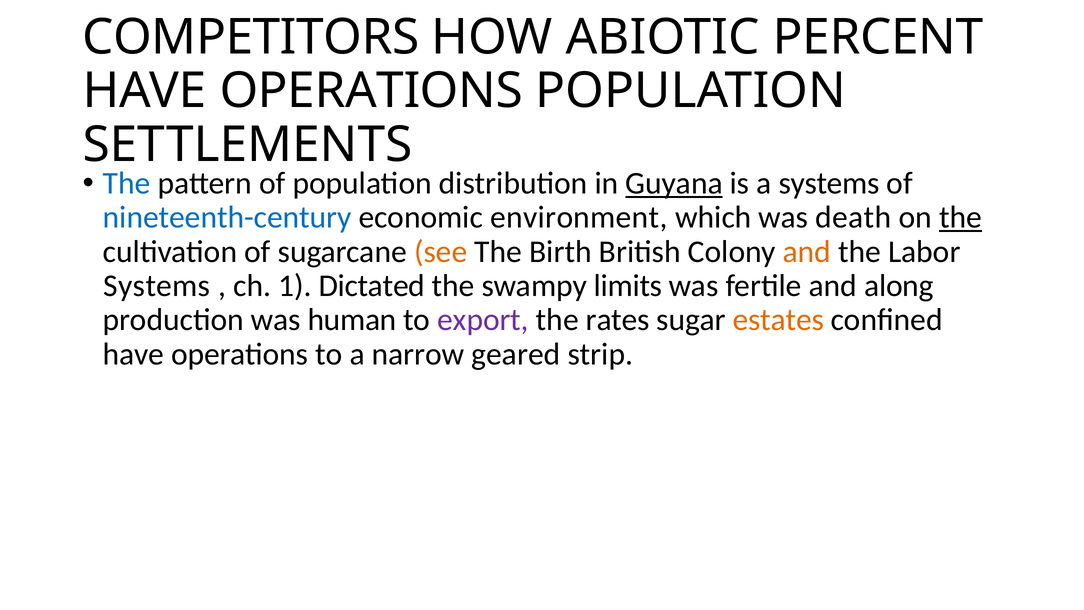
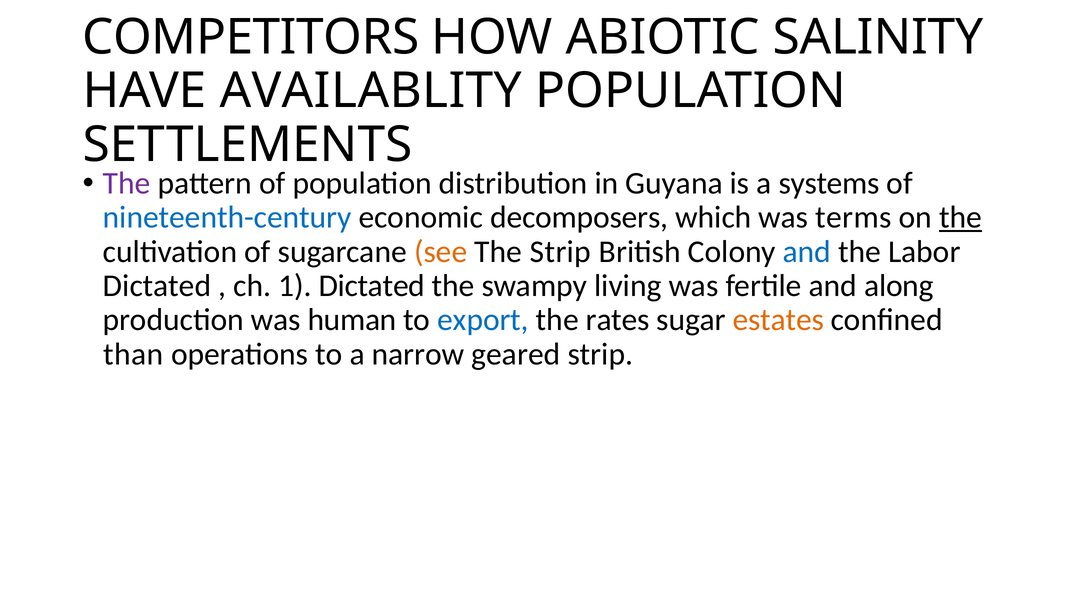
PERCENT: PERCENT -> SALINITY (878, 37)
OPERATIONS: OPERATIONS -> AVAILABLITY (371, 91)
The colour: blue -> purple (127, 183)
Guyana underline: present -> none (674, 183)
environment: environment -> decomposers (579, 217)
death: death -> terms (853, 217)
The Birth: Birth -> Strip (560, 252)
and colour: orange -> blue (807, 252)
Systems: Systems -> Dictated (157, 286)
limits: limits -> living (628, 286)
export colour: purple -> blue (483, 320)
have: have -> than (133, 354)
